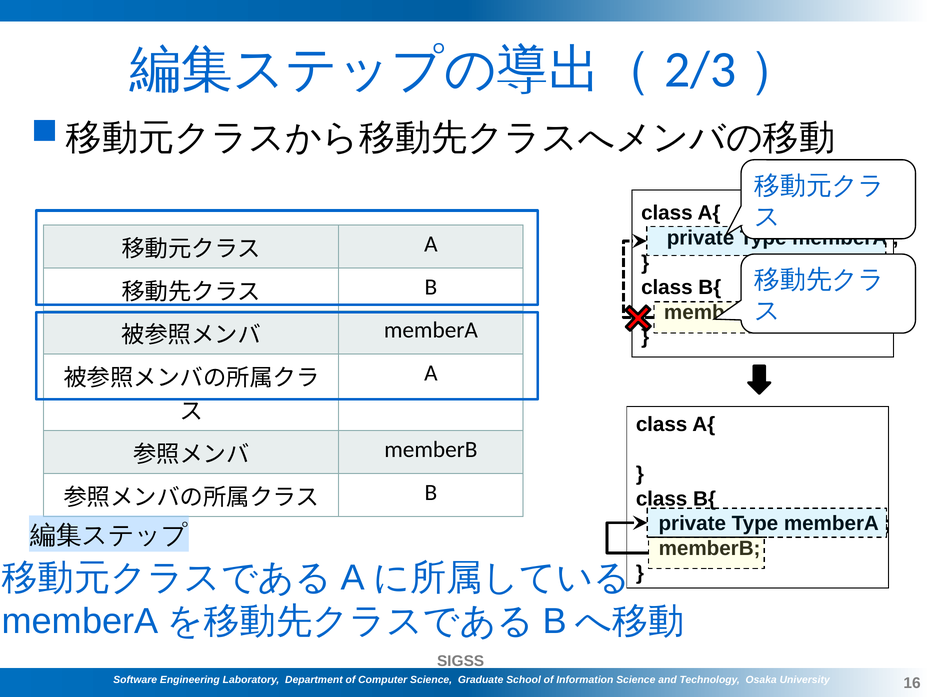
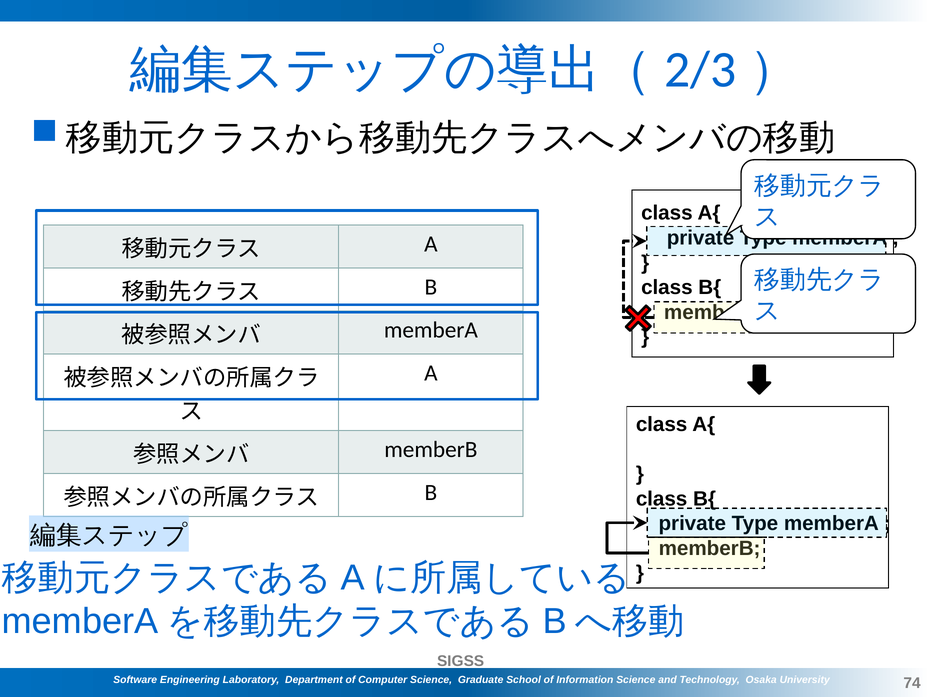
16: 16 -> 74 (912, 684)
